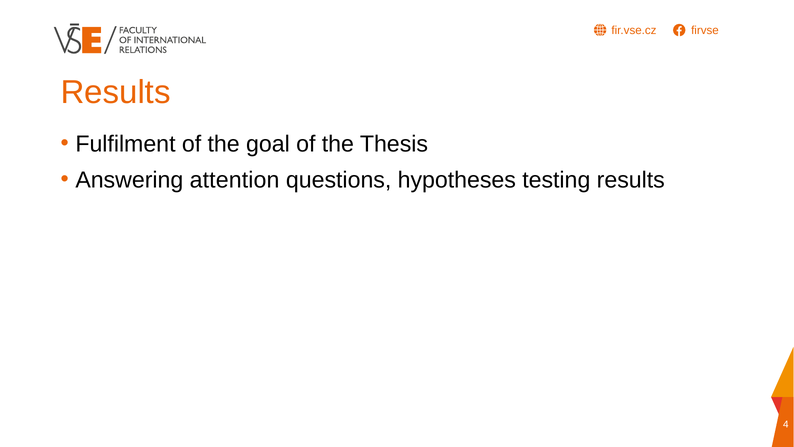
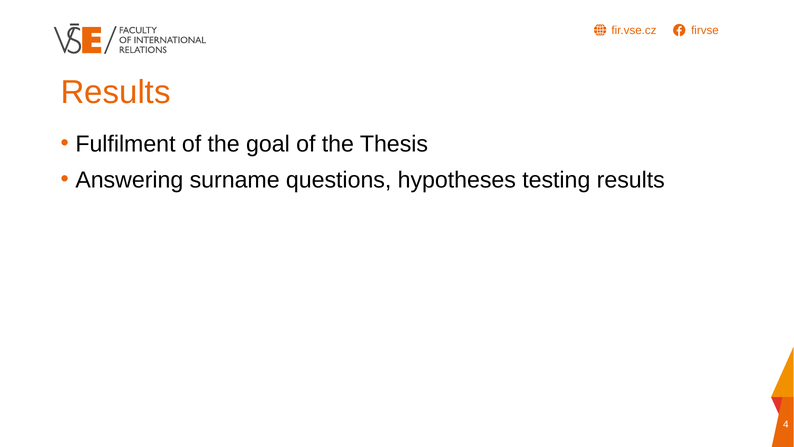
attention: attention -> surname (235, 180)
